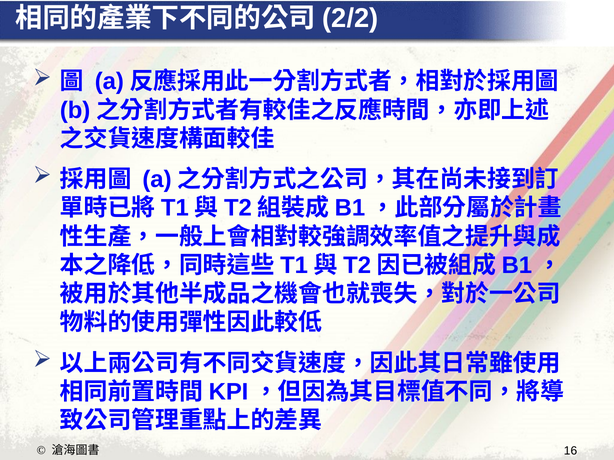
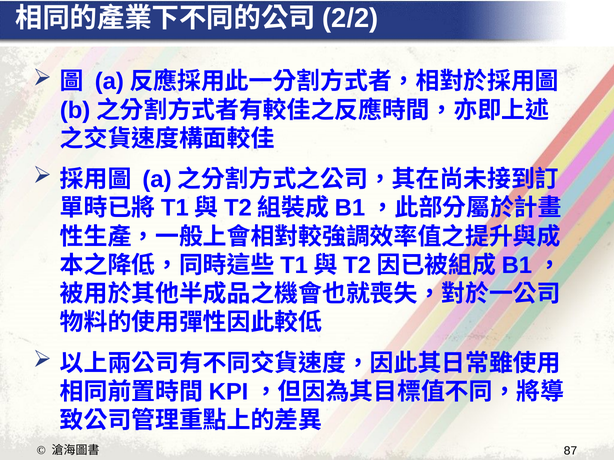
16: 16 -> 87 (571, 451)
